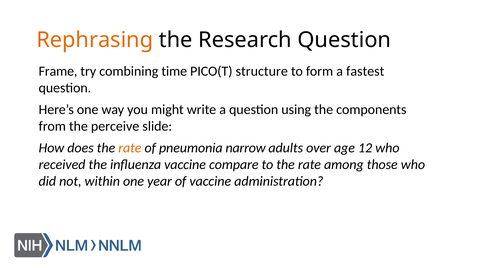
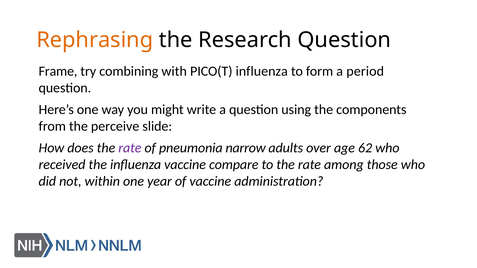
time: time -> with (174, 71)
PICO(T structure: structure -> influenza (262, 71)
fastest: fastest -> period (365, 71)
rate colour: orange -> purple (130, 148)
12: 12 -> 62 (365, 148)
